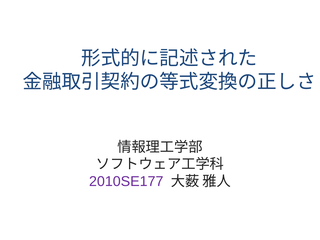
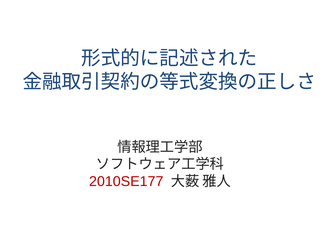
2010SE177 colour: purple -> red (126, 181)
